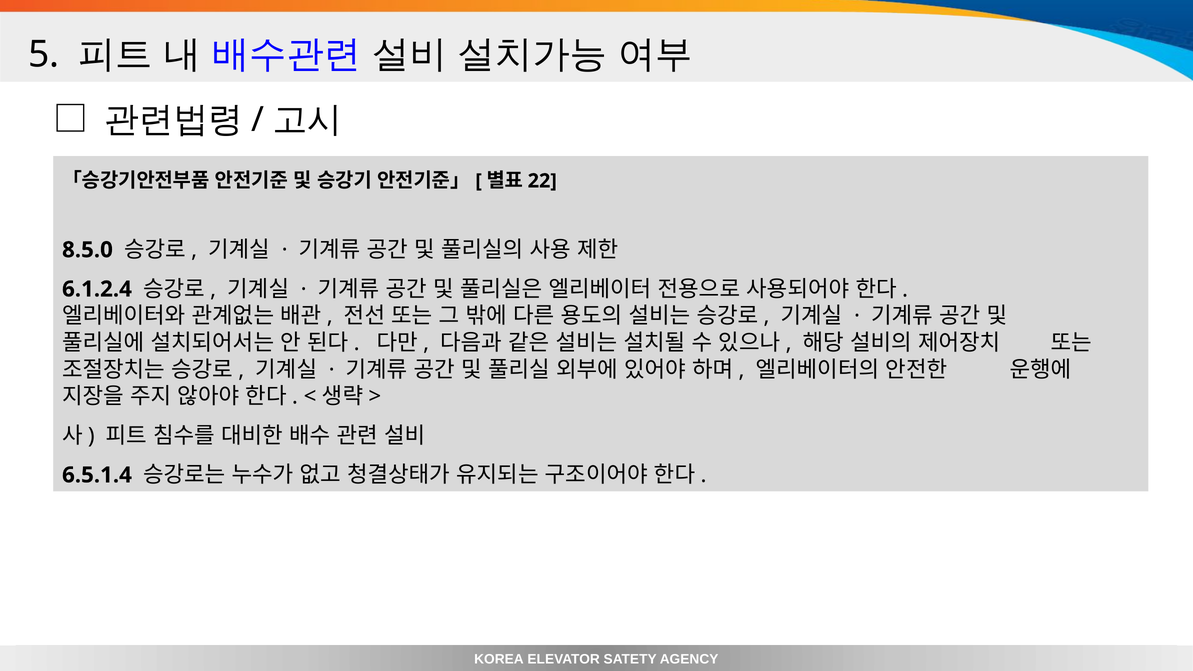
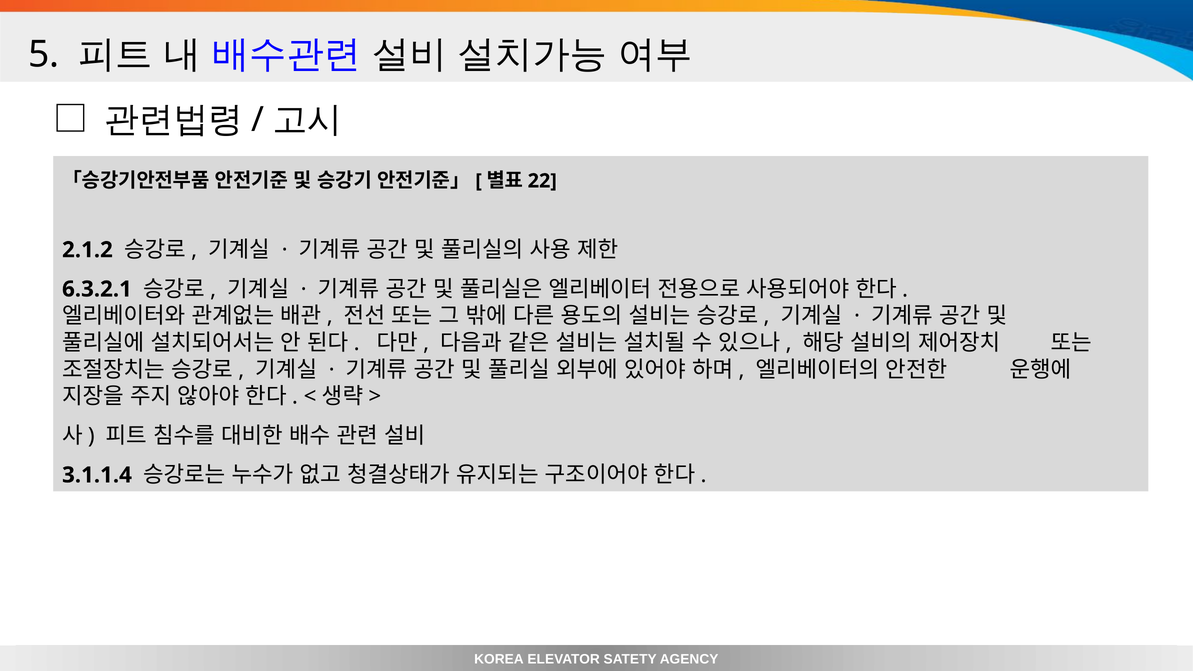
8.5.0: 8.5.0 -> 2.1.2 (87, 250)
6.1.2.4: 6.1.2.4 -> 6.3.2.1 (97, 289)
6.5.1.4: 6.5.1.4 -> 3.1.1.4 (97, 475)
